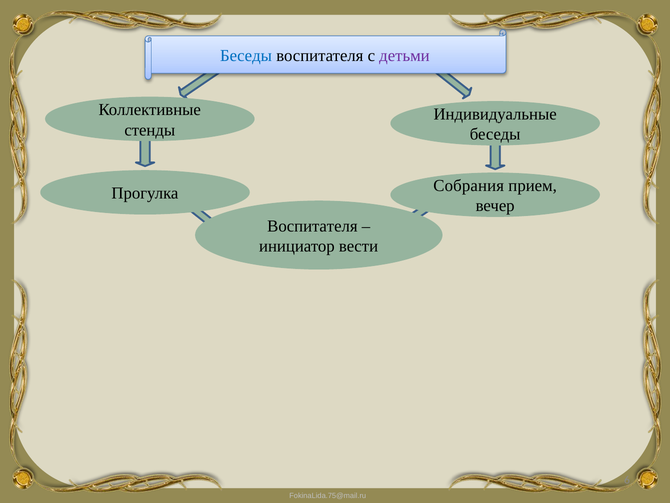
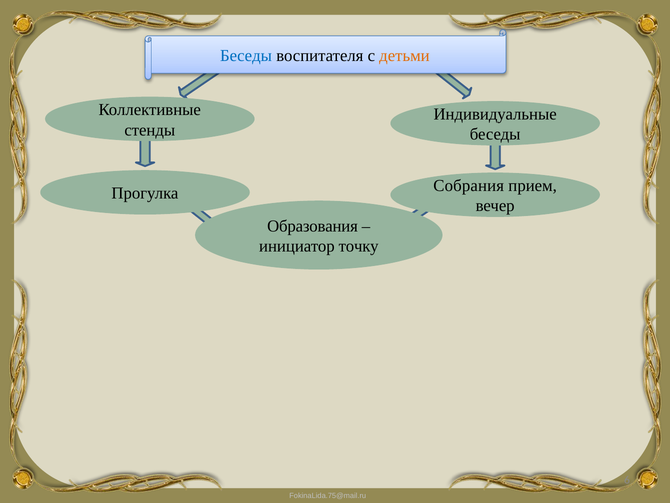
детьми colour: purple -> orange (404, 56)
Воспитателя: Воспитателя -> Образования (313, 226)
вести: вести -> точку (359, 246)
